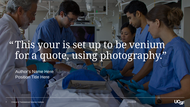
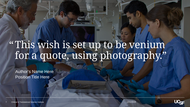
your: your -> wish (49, 45)
